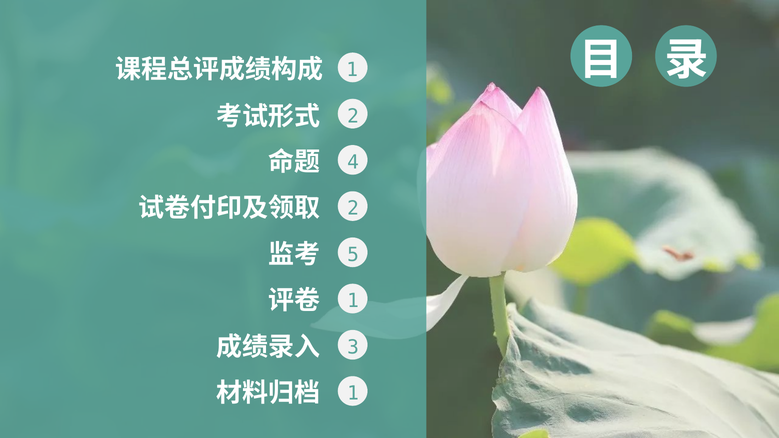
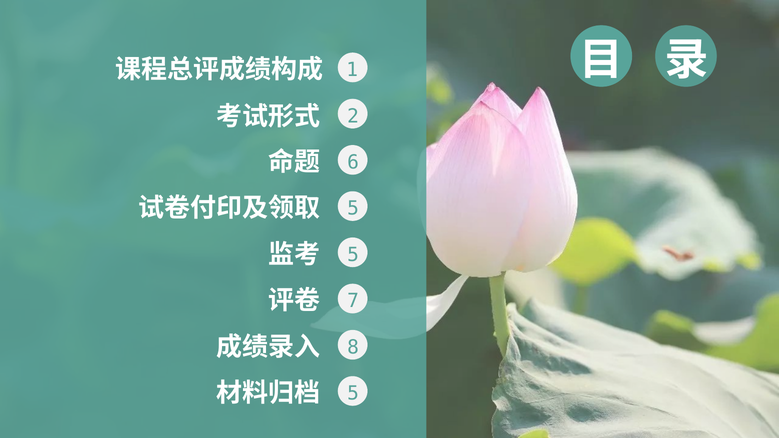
4: 4 -> 6 (353, 162)
2: 2 -> 5 (353, 209)
1: 1 -> 7 (353, 301)
3: 3 -> 8 (353, 347)
1: 1 -> 5 (353, 394)
